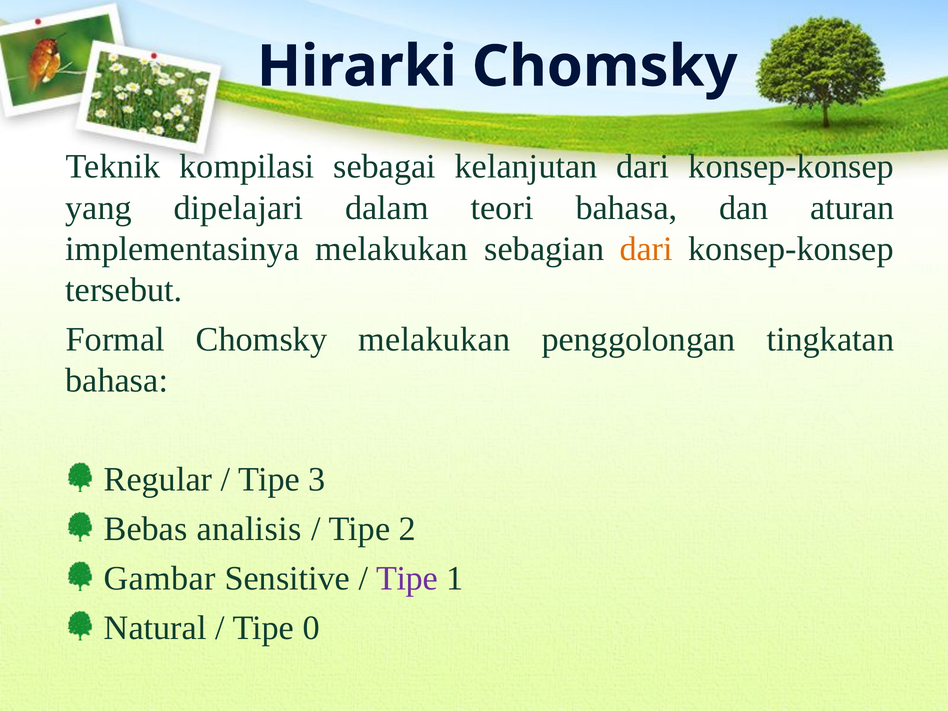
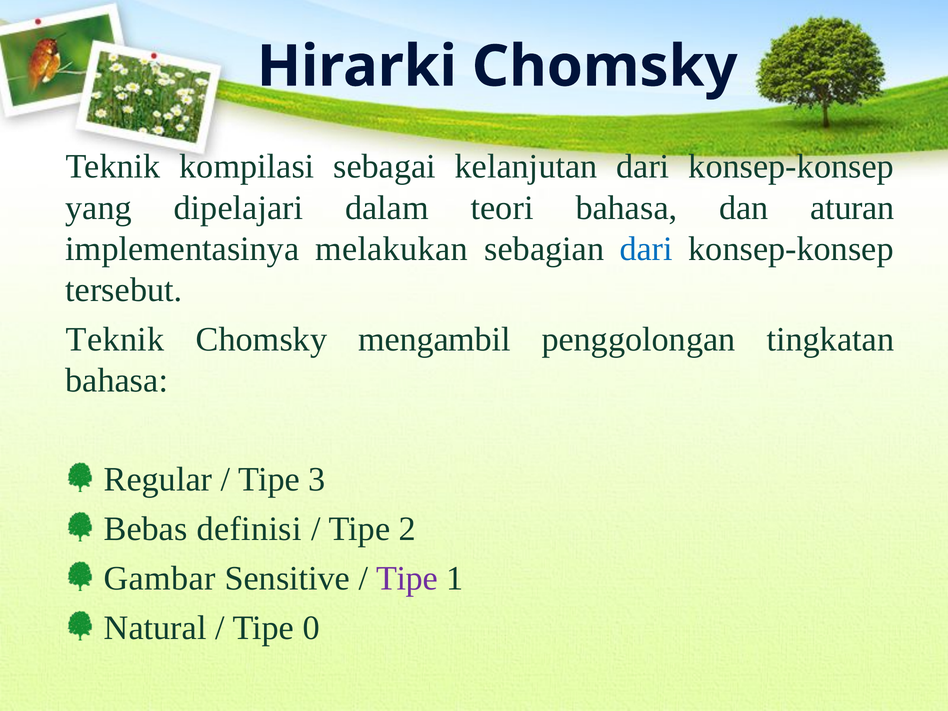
dari colour: orange -> blue (646, 249)
Formal: Formal -> Teknik (115, 339)
Chomsky melakukan: melakukan -> mengambil (434, 339)
analisis: analisis -> definisi (249, 529)
